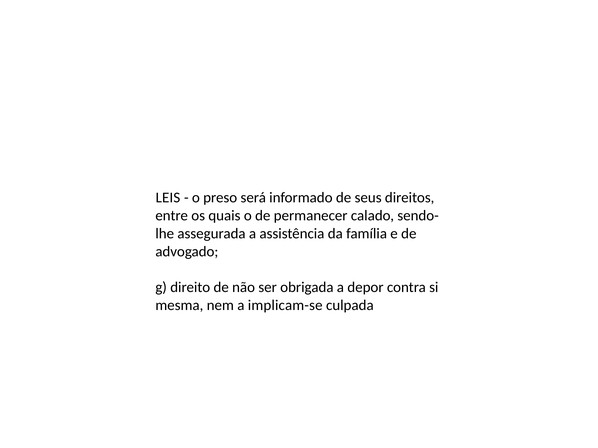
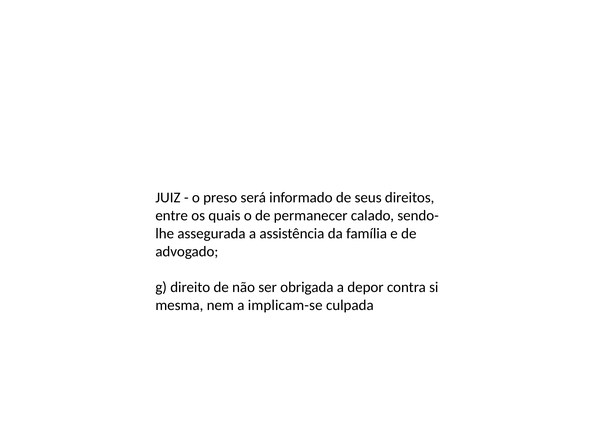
LEIS: LEIS -> JUIZ (168, 198)
